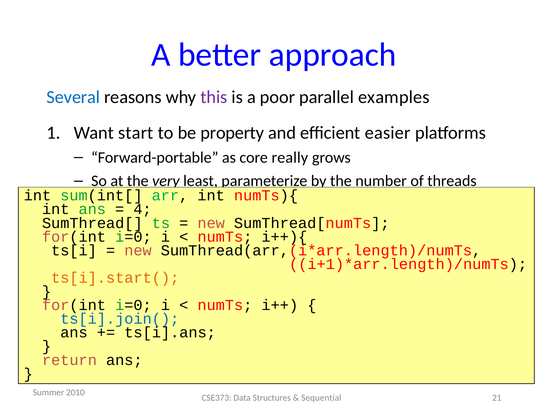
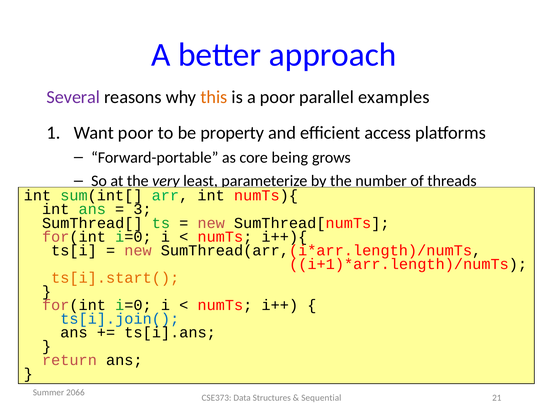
Several colour: blue -> purple (73, 97)
this colour: purple -> orange (214, 97)
Want start: start -> poor (136, 133)
easier: easier -> access (388, 133)
really: really -> being (290, 157)
4: 4 -> 3 (142, 209)
2010: 2010 -> 2066 (75, 392)
